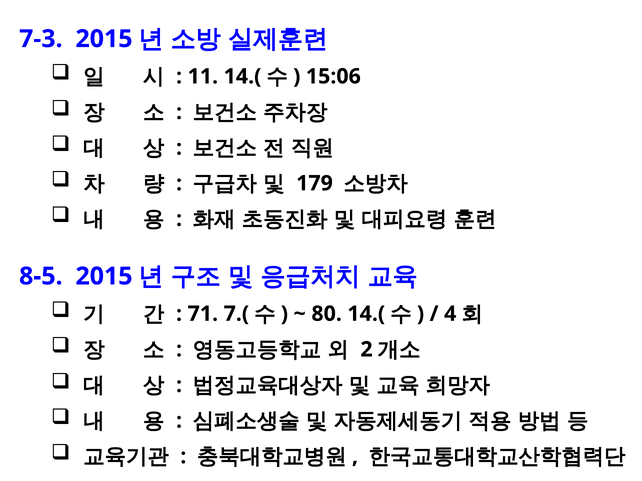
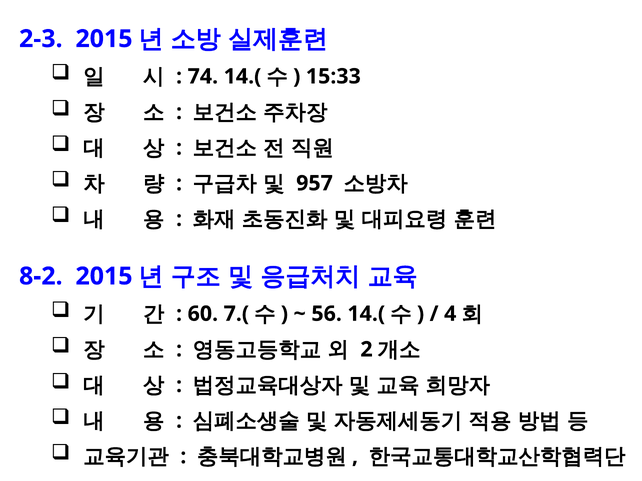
7-3: 7-3 -> 2-3 (41, 39)
11: 11 -> 74 (203, 76)
15:06: 15:06 -> 15:33 (333, 76)
179: 179 -> 957 (315, 183)
8-5: 8-5 -> 8-2 (41, 277)
71: 71 -> 60 (203, 314)
80: 80 -> 56 (327, 314)
